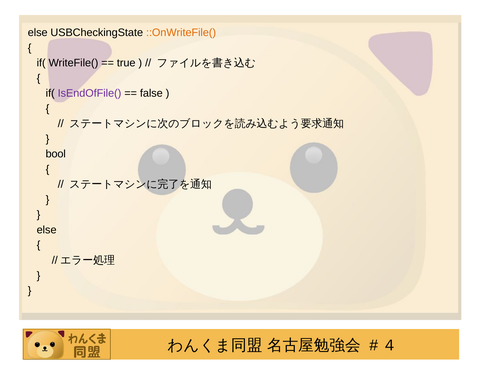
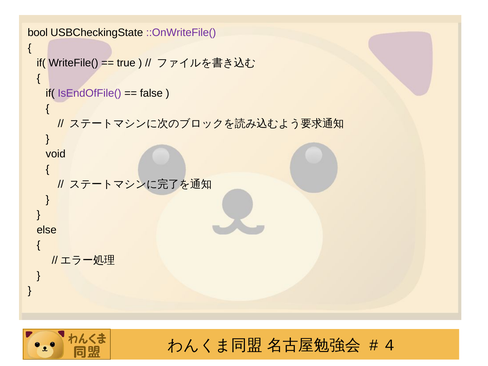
else: else -> bool (38, 33)
::OnWriteFile( colour: orange -> purple (181, 33)
bool: bool -> void (56, 154)
